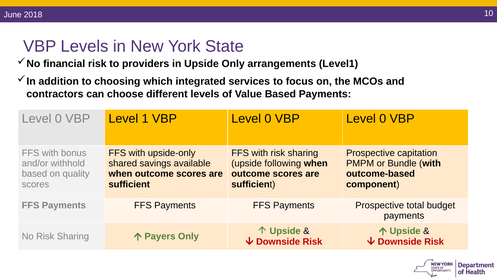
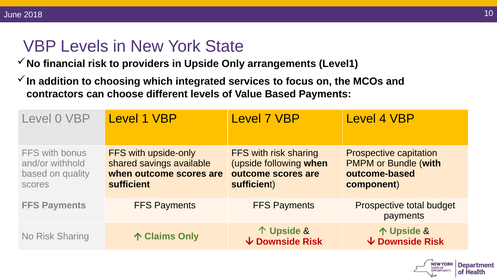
1 VBP Level 0: 0 -> 7 (268, 118)
0: 0 -> 4 (383, 118)
Payers: Payers -> Claims (160, 236)
